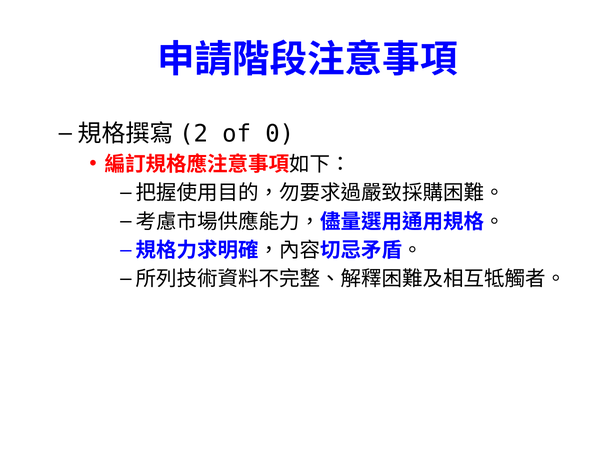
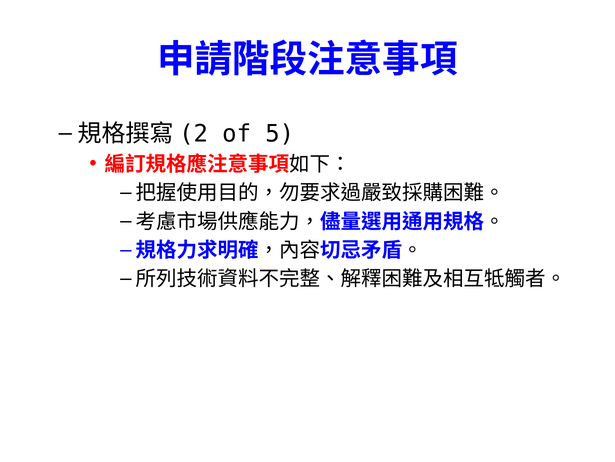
0: 0 -> 5 (280, 133)
